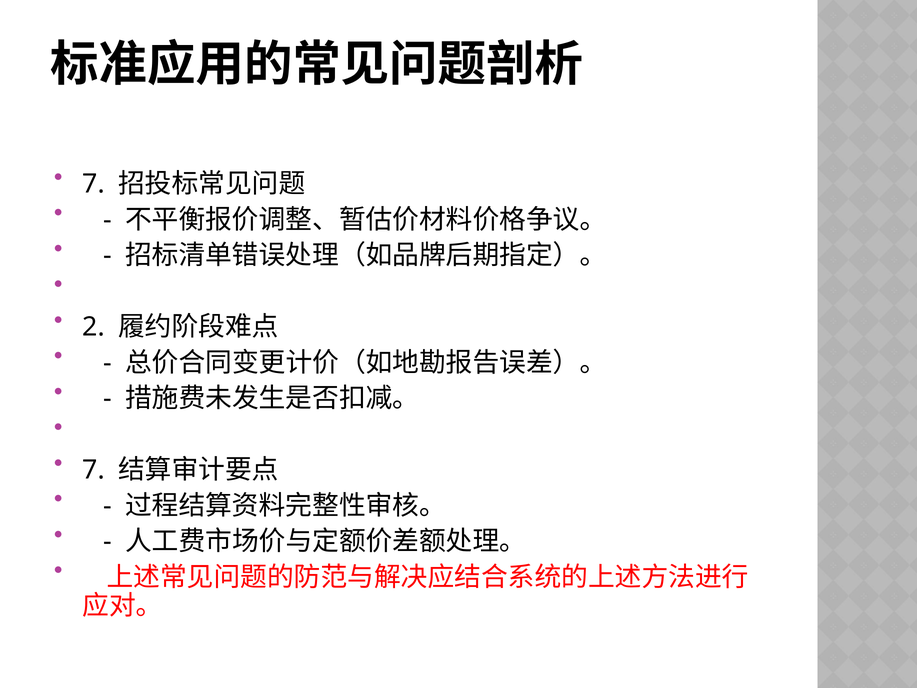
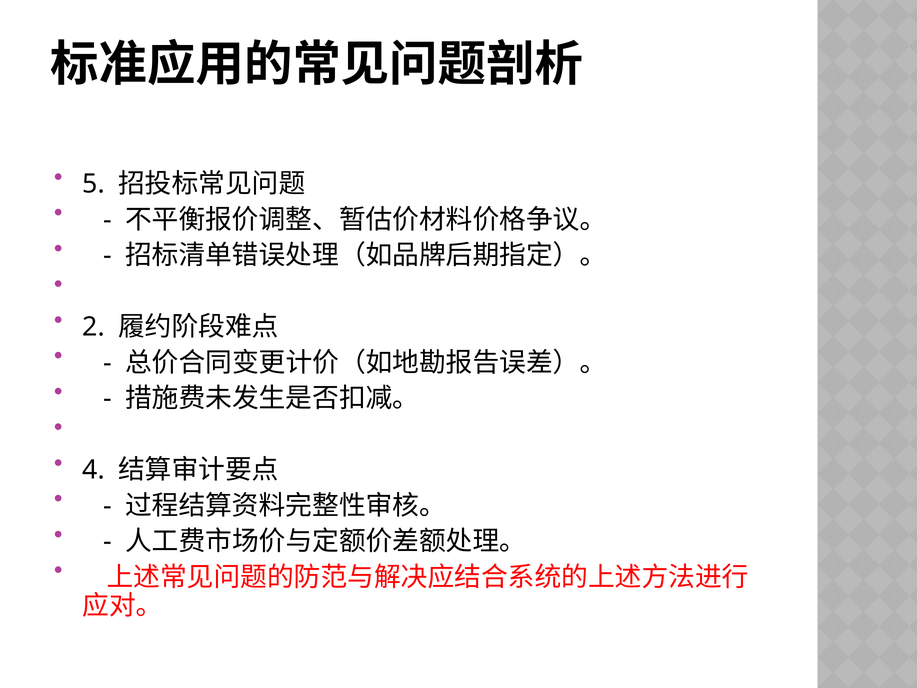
7: 7 -> 5 (94, 184)
7: 7 -> 4 (94, 470)
